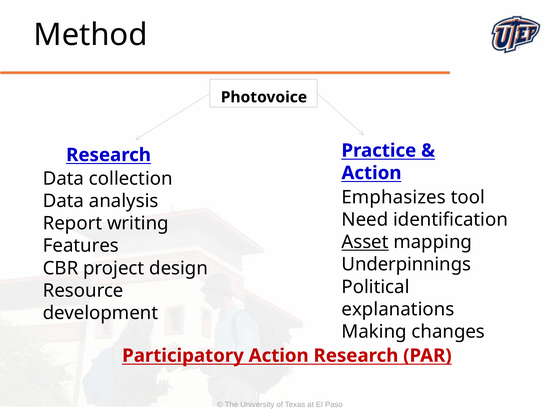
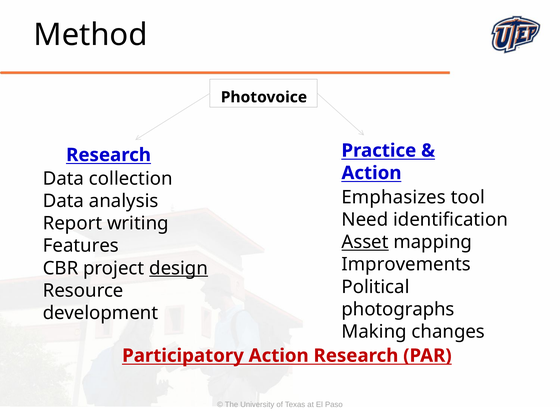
Underpinnings: Underpinnings -> Improvements (406, 264)
design underline: none -> present (179, 268)
explanations: explanations -> photographs (398, 309)
